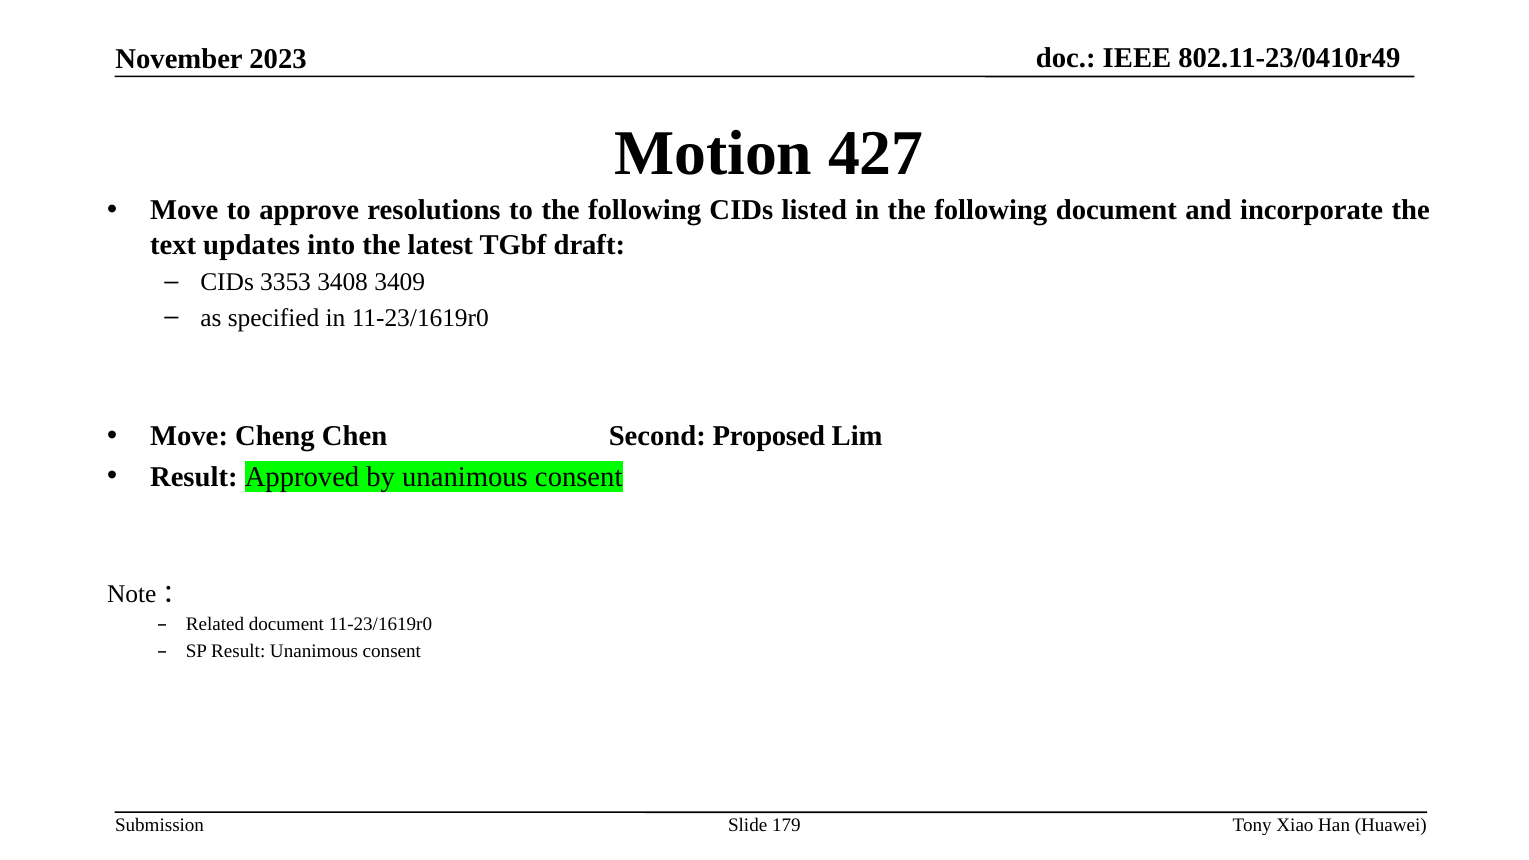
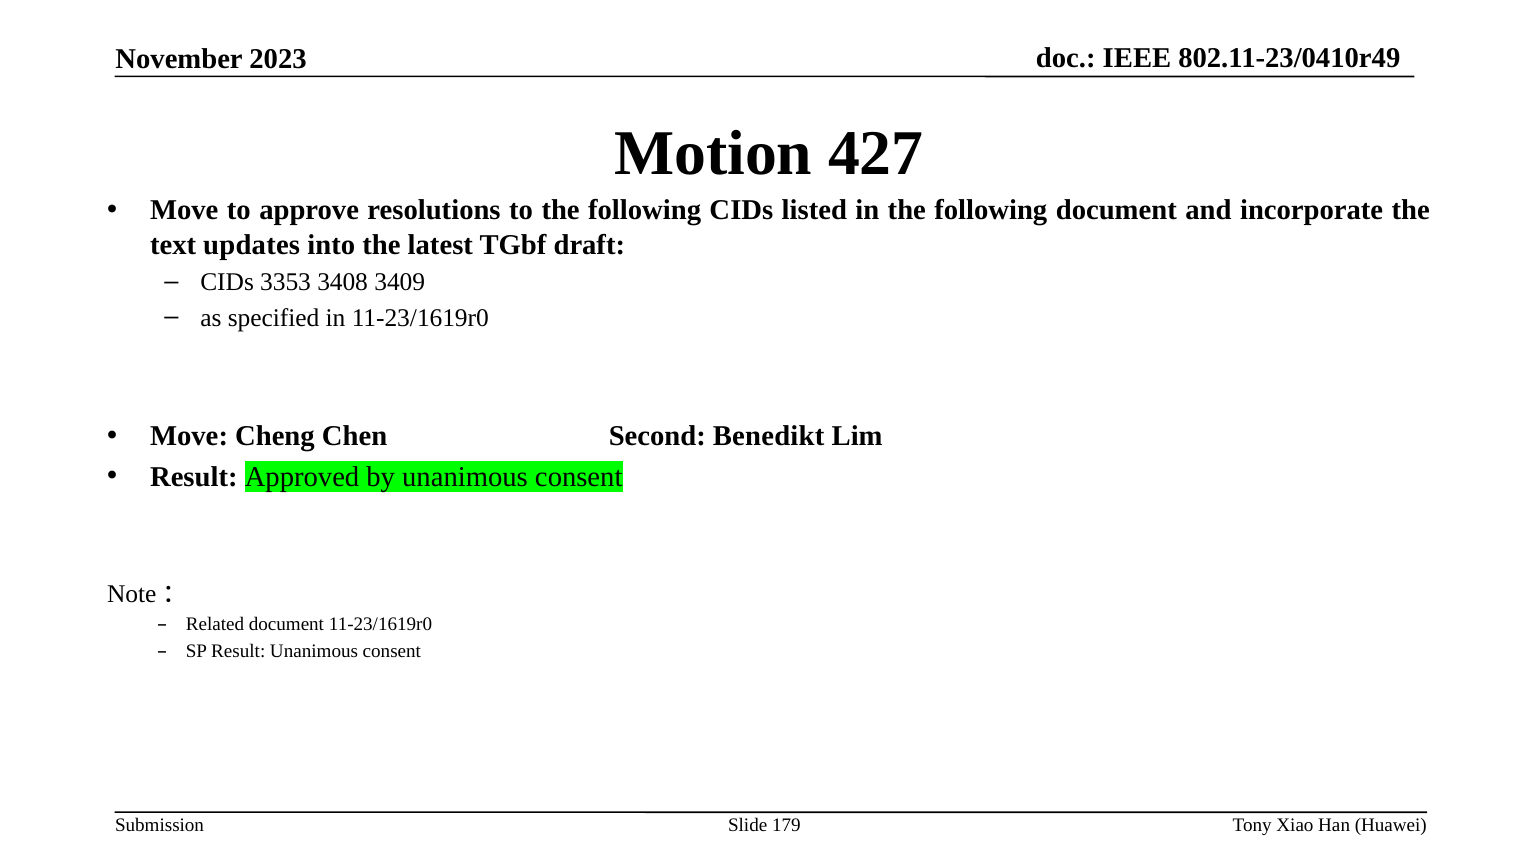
Proposed: Proposed -> Benedikt (769, 437)
